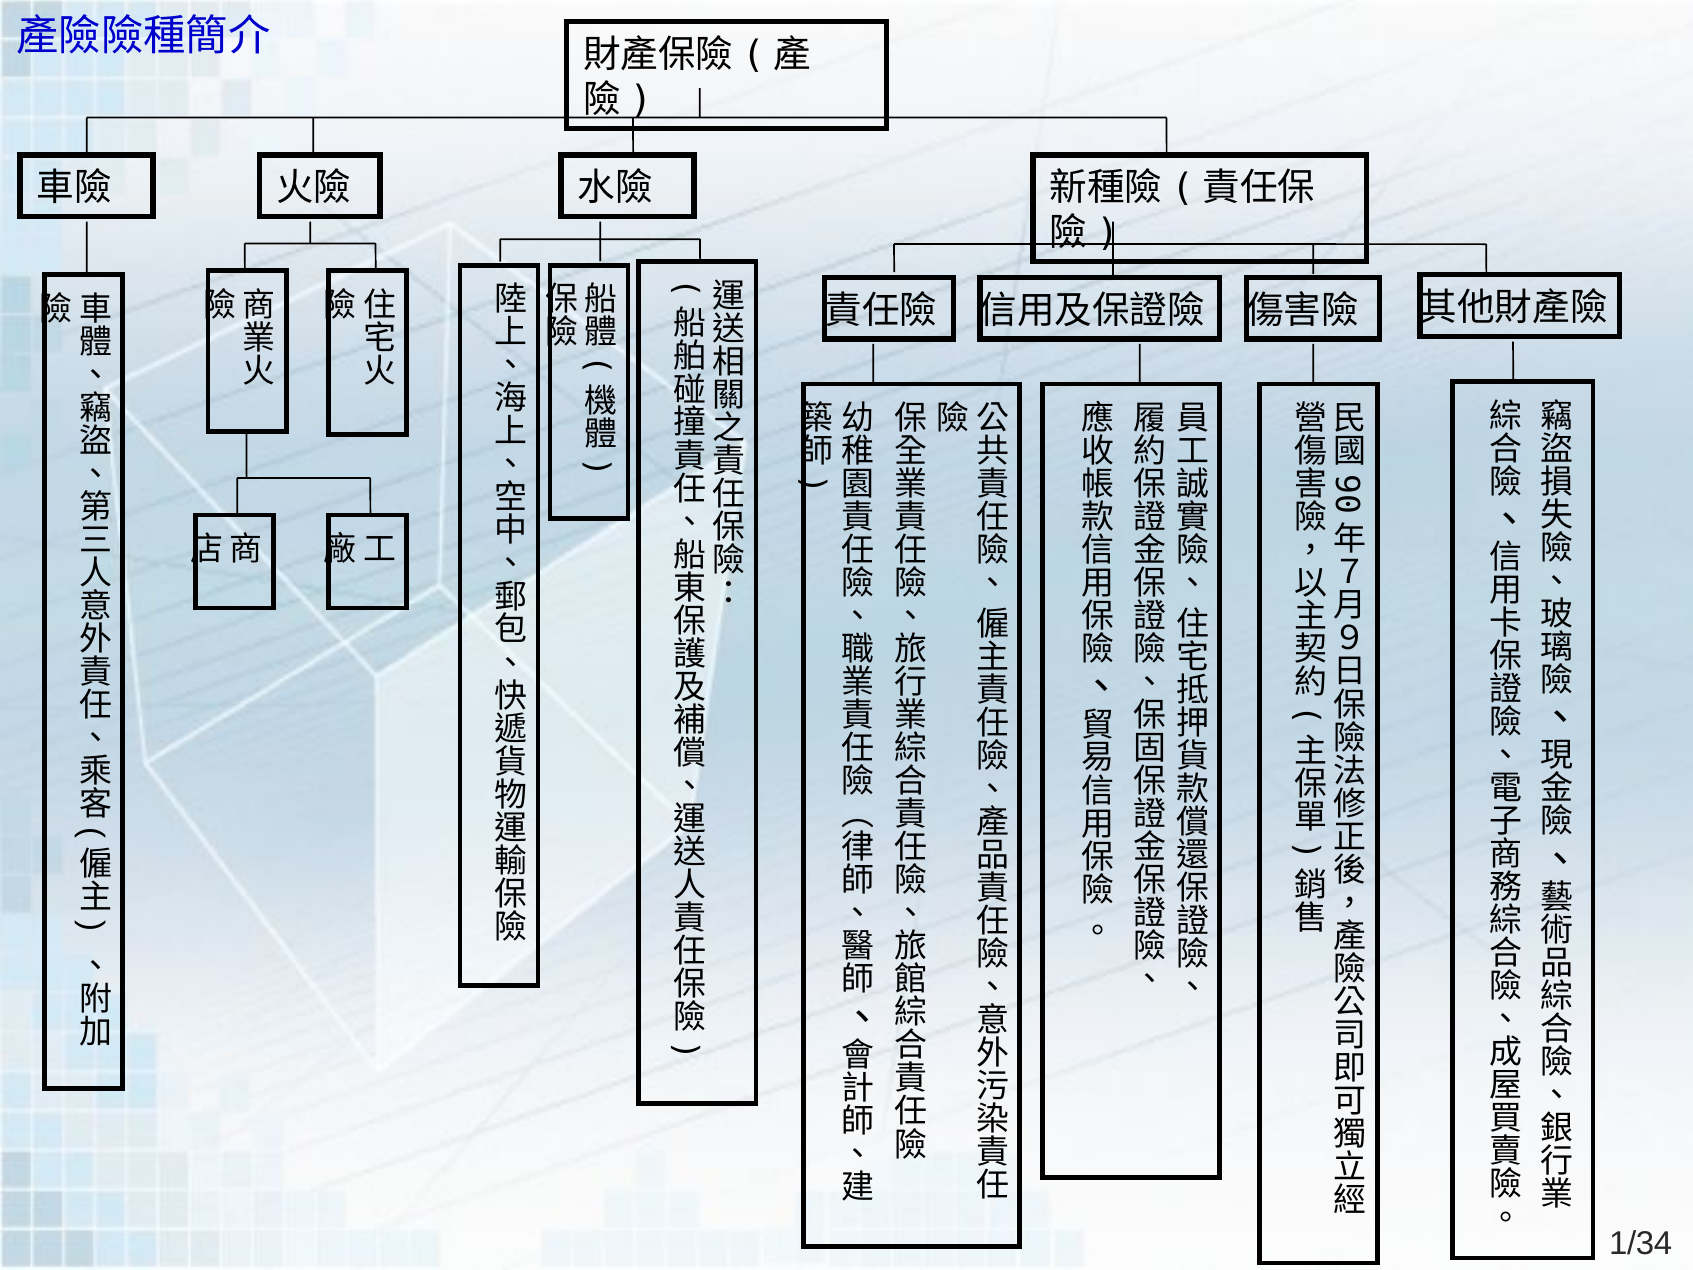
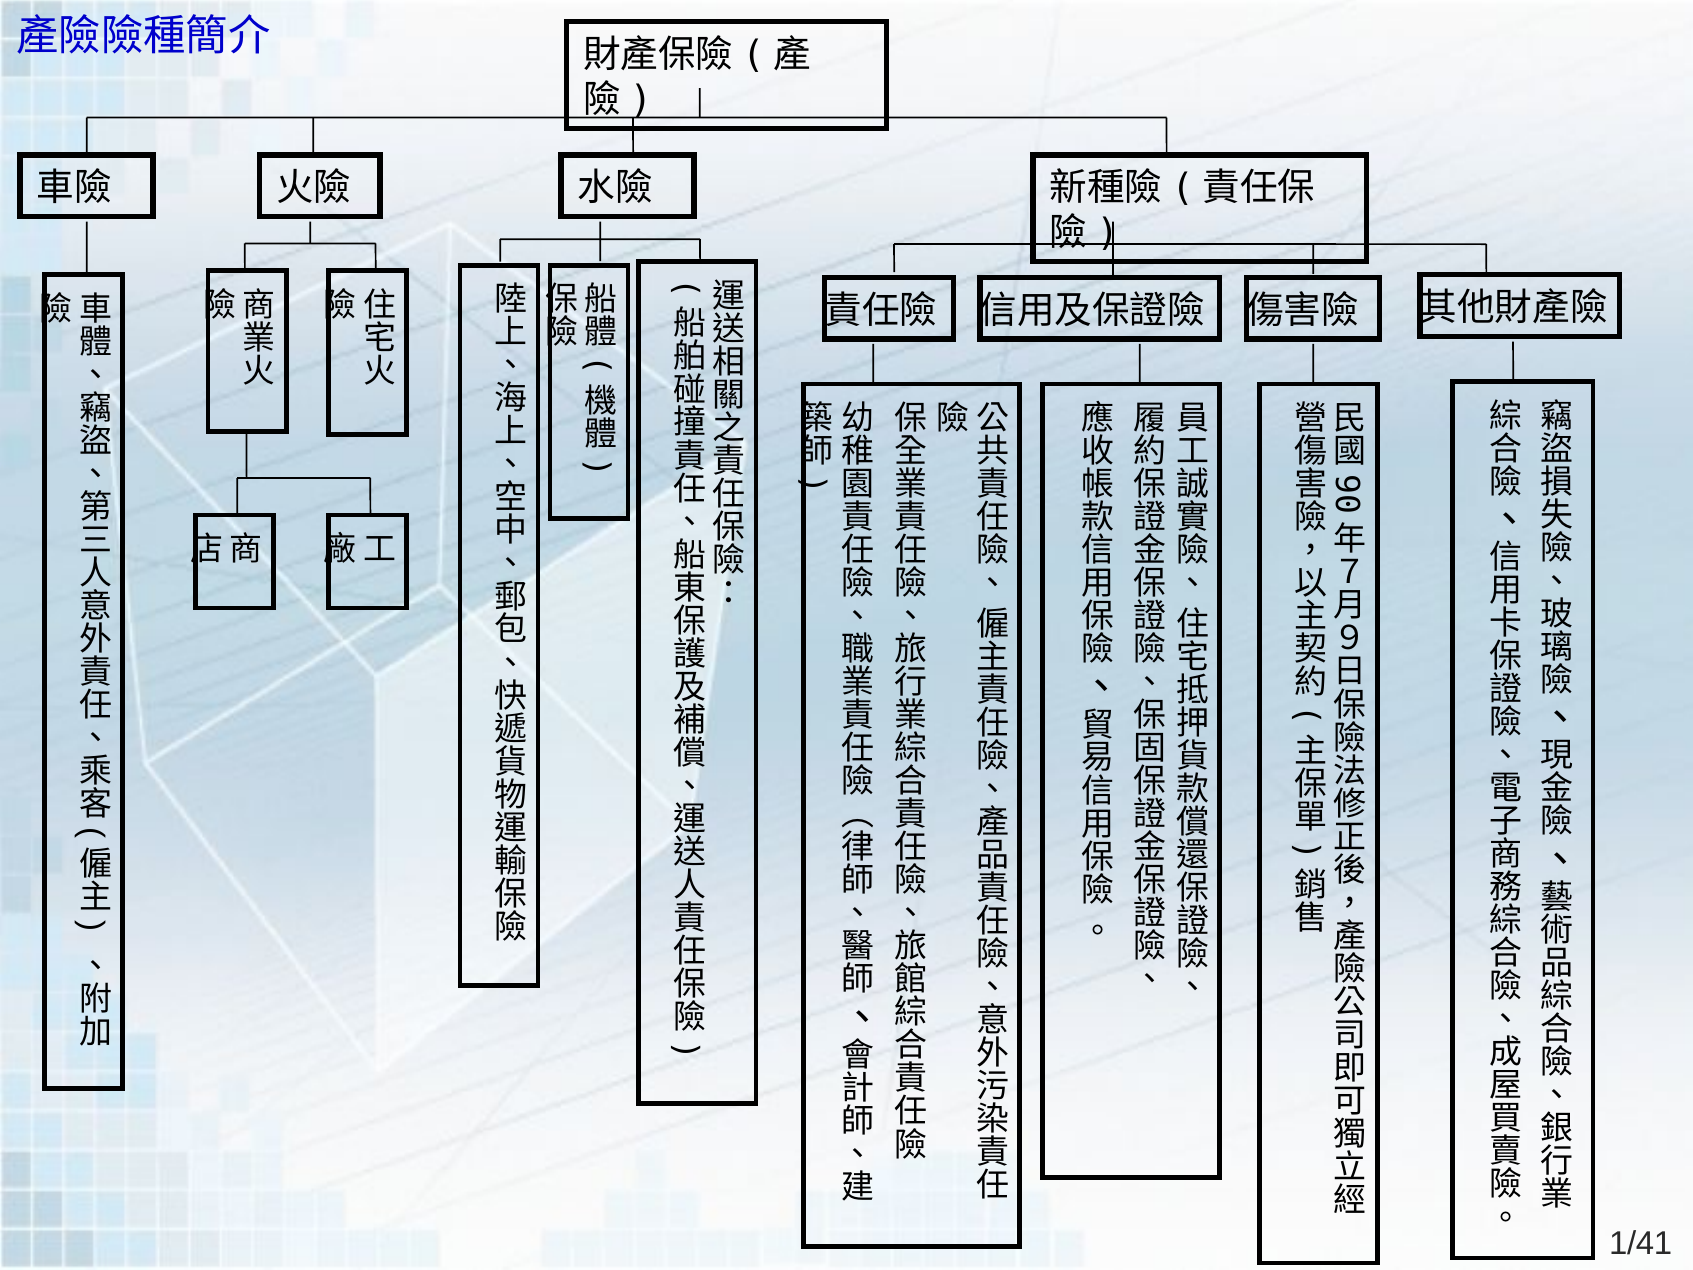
1/34: 1/34 -> 1/41 (1641, 1244)
